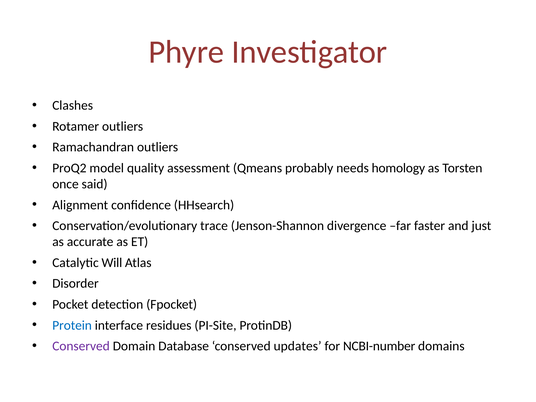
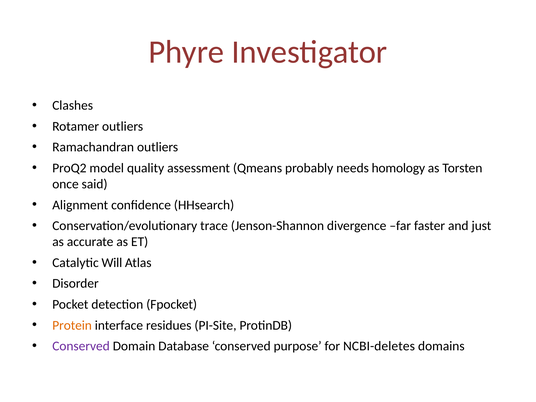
Protein colour: blue -> orange (72, 325)
updates: updates -> purpose (298, 346)
NCBI-number: NCBI-number -> NCBI-deletes (379, 346)
